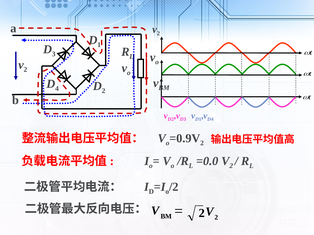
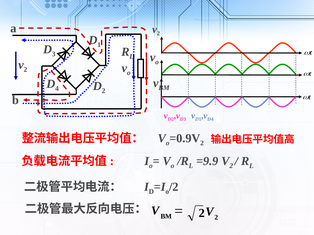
=0.0: =0.0 -> =9.9 (207, 161)
